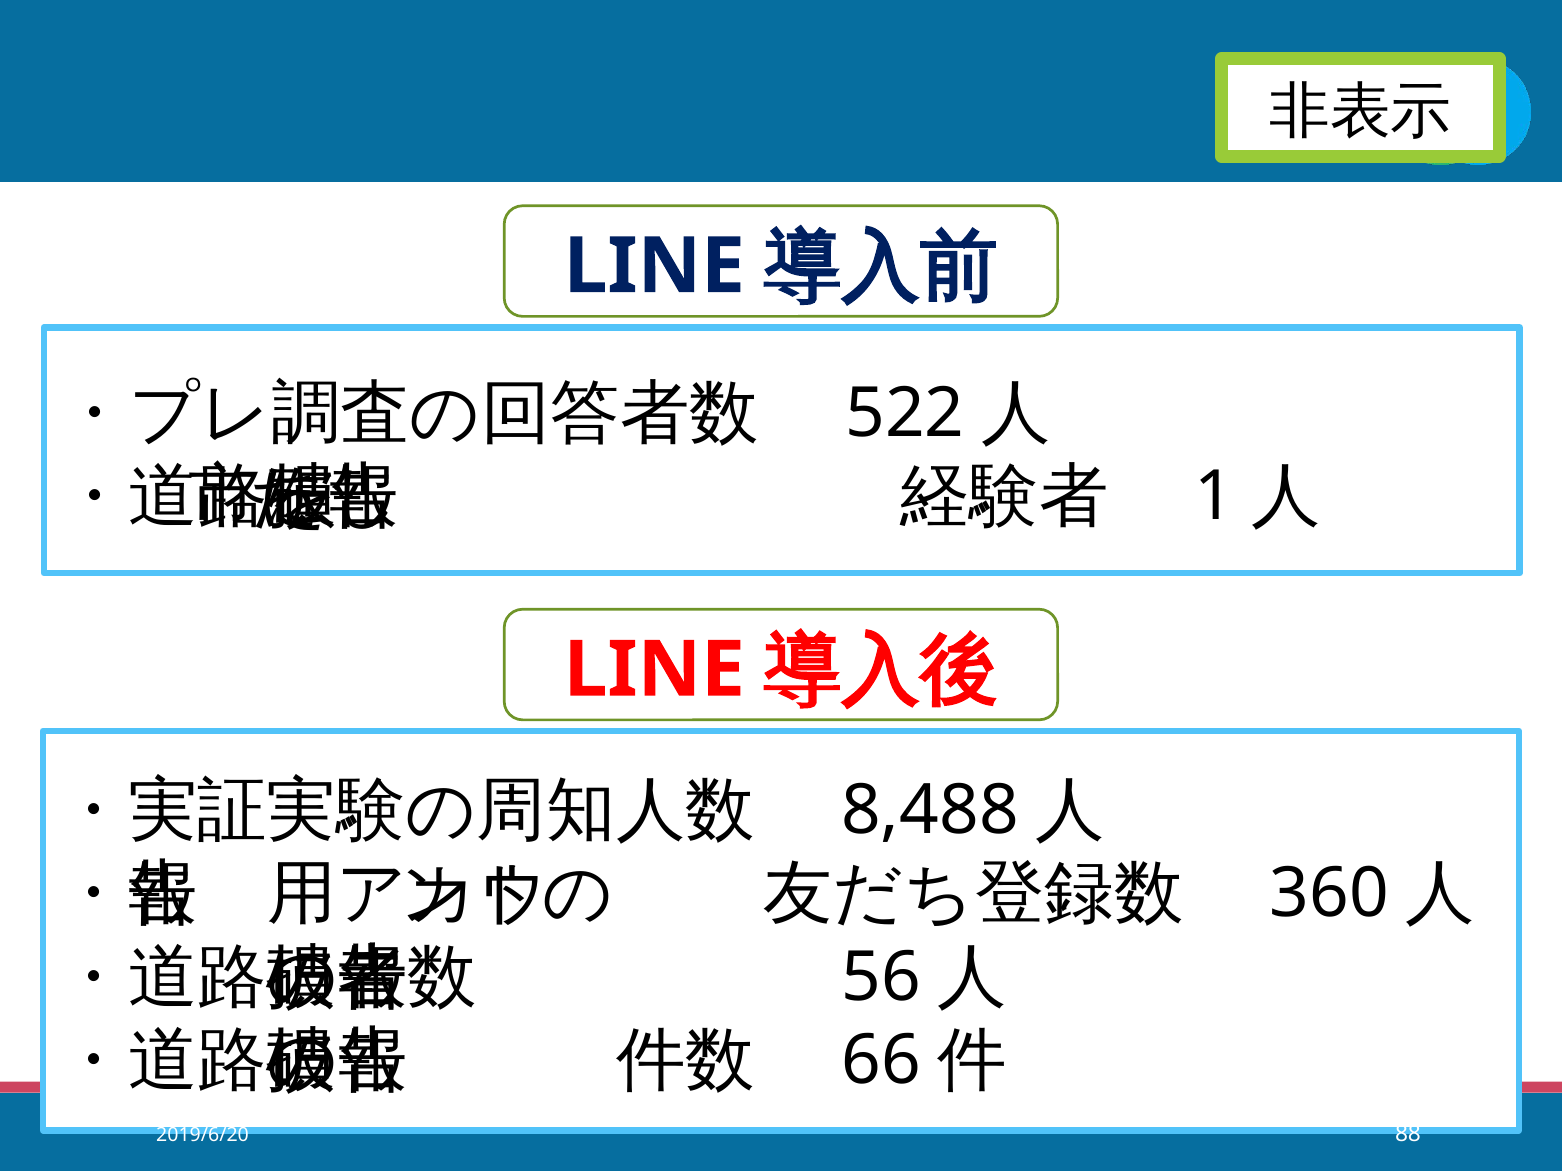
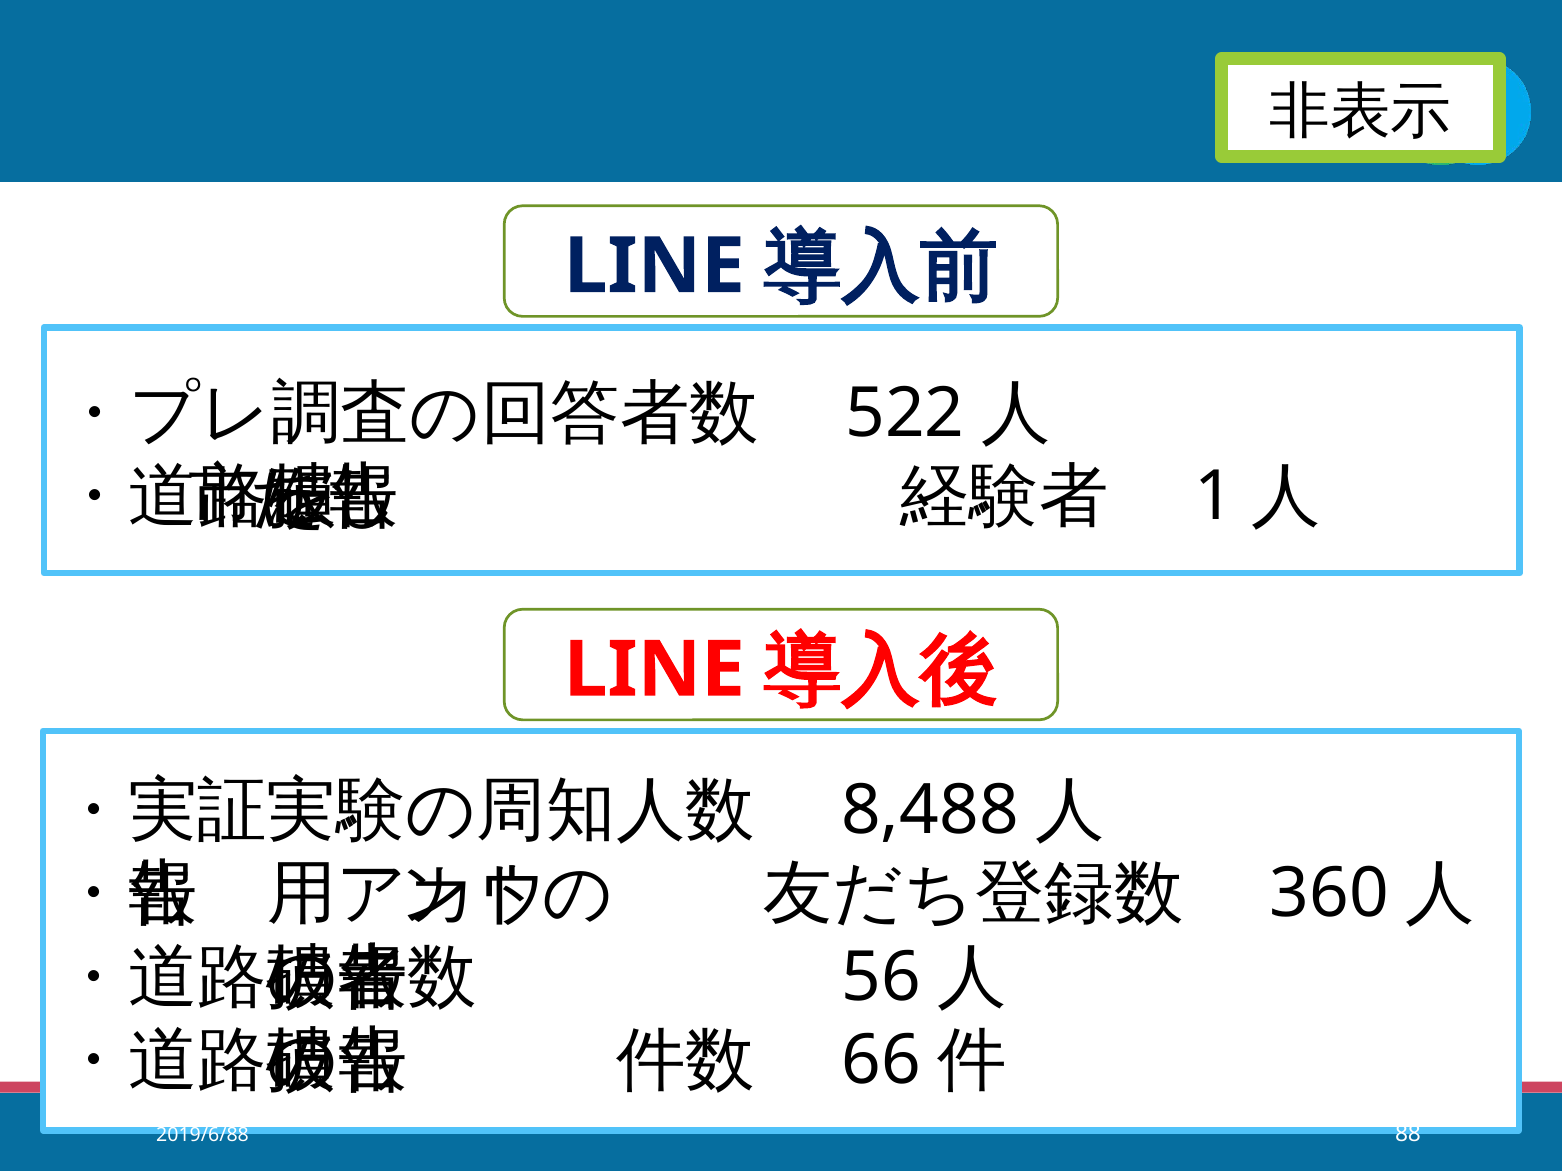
2019/6/20: 2019/6/20 -> 2019/6/88 (203, 1136)
